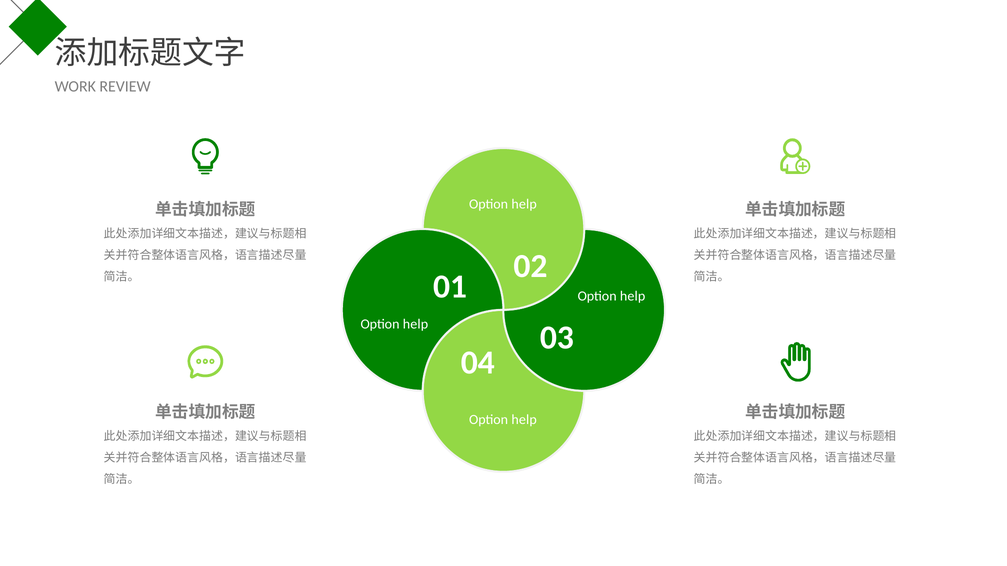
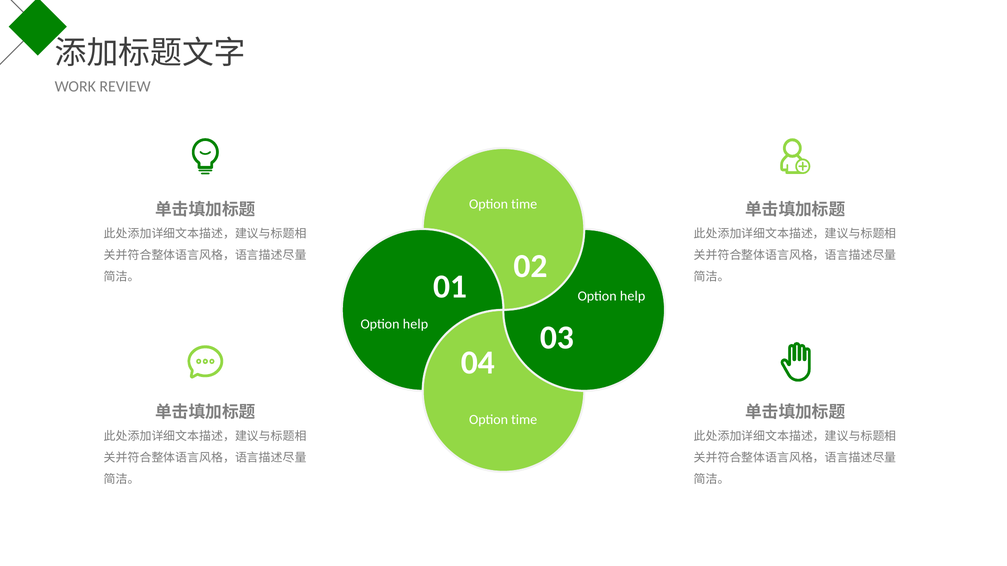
help: help -> time (524, 204)
help: help -> time (524, 420)
